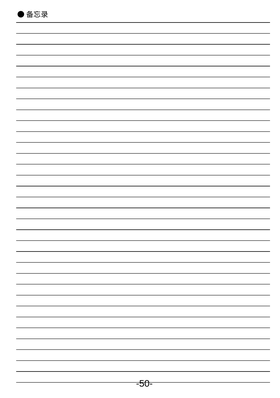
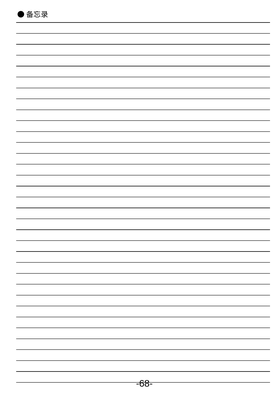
-50-: -50- -> -68- (144, 384)
